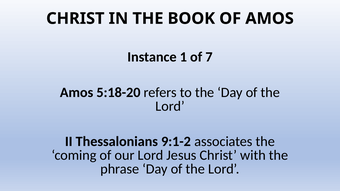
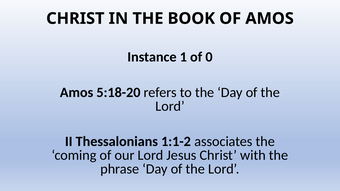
7: 7 -> 0 (209, 57)
9:1-2: 9:1-2 -> 1:1-2 (176, 142)
